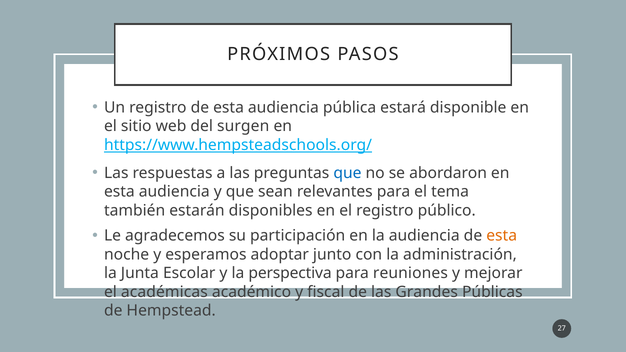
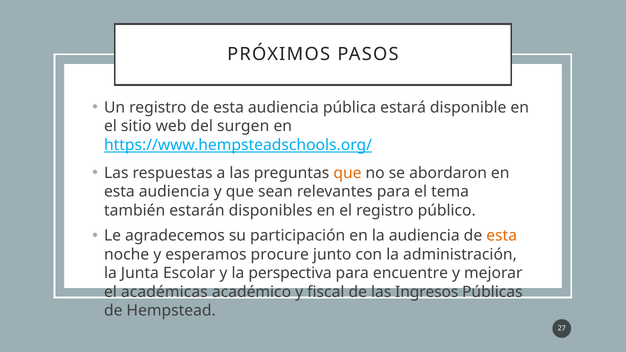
que colour: blue -> orange (347, 173)
adoptar: adoptar -> procure (280, 255)
reuniones: reuniones -> encuentre (410, 273)
Grandes: Grandes -> Ingresos (427, 292)
